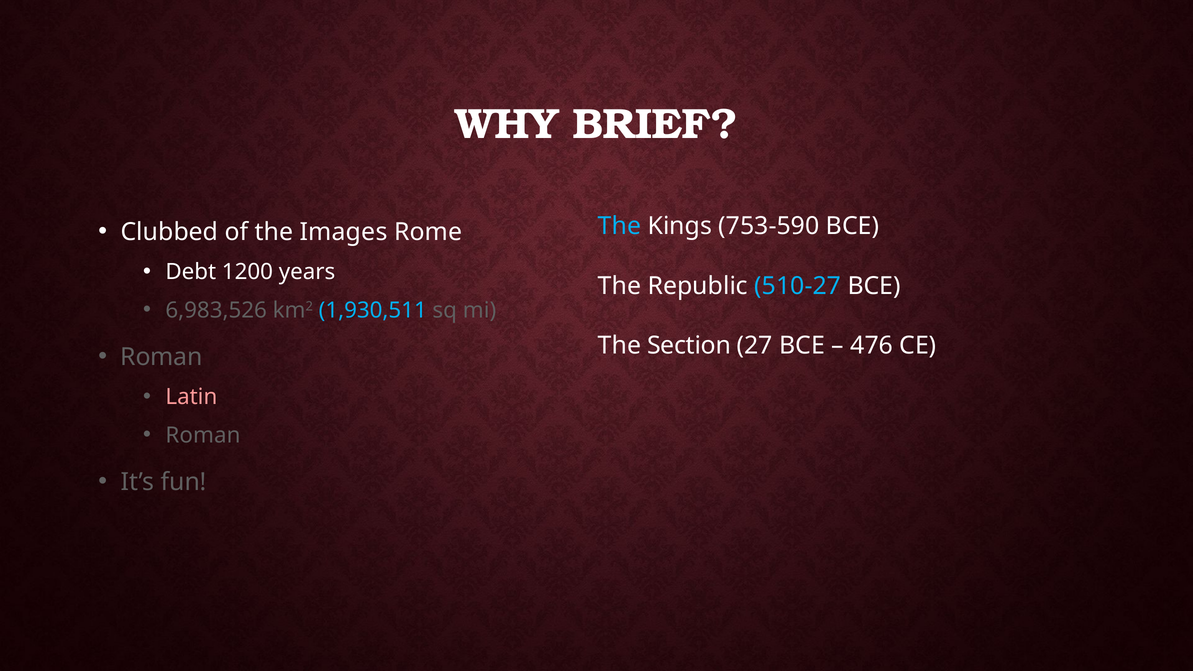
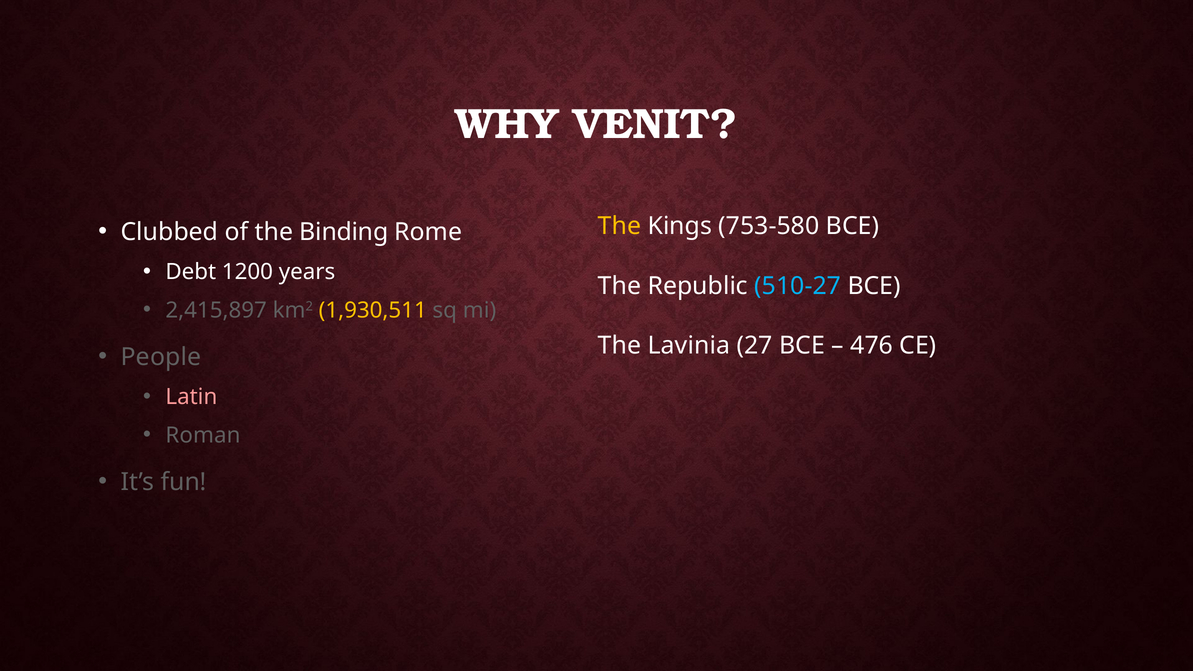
BRIEF: BRIEF -> VENIT (655, 124)
Images: Images -> Binding (344, 232)
The colour: light blue -> yellow (619, 226)
753-590: 753-590 -> 753-580 (769, 226)
6,983,526: 6,983,526 -> 2,415,897 (216, 310)
1,930,511 colour: light blue -> yellow (373, 310)
Section: Section -> Lavinia (689, 345)
Roman: Roman -> People (161, 357)
